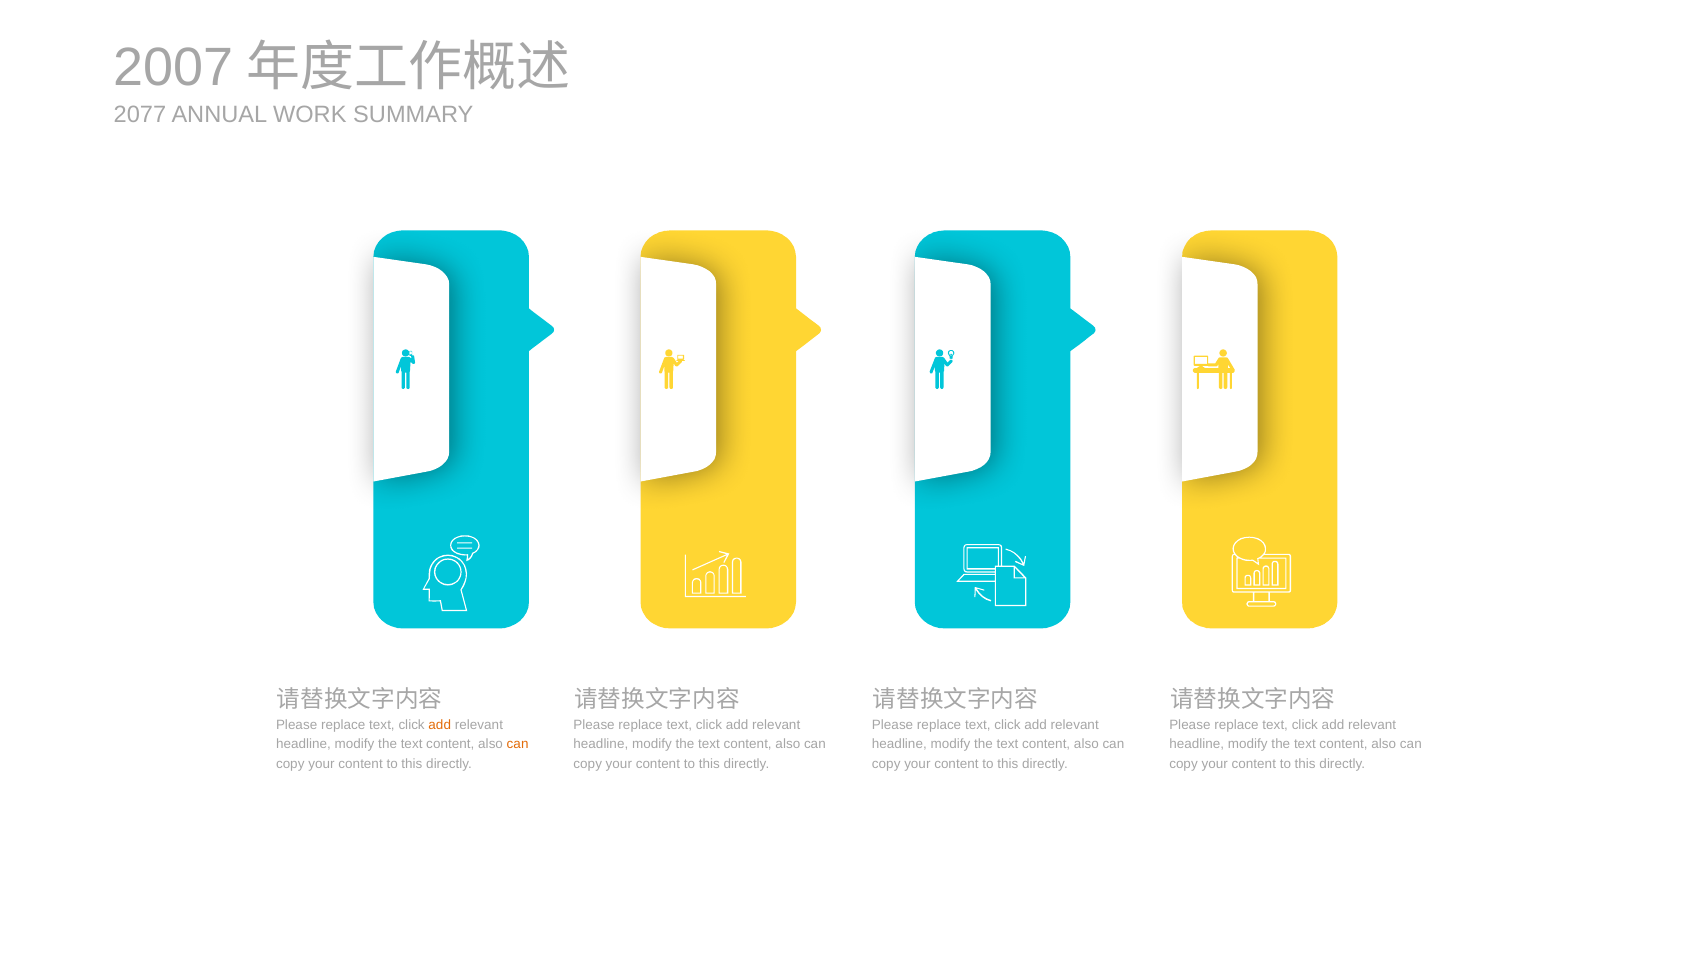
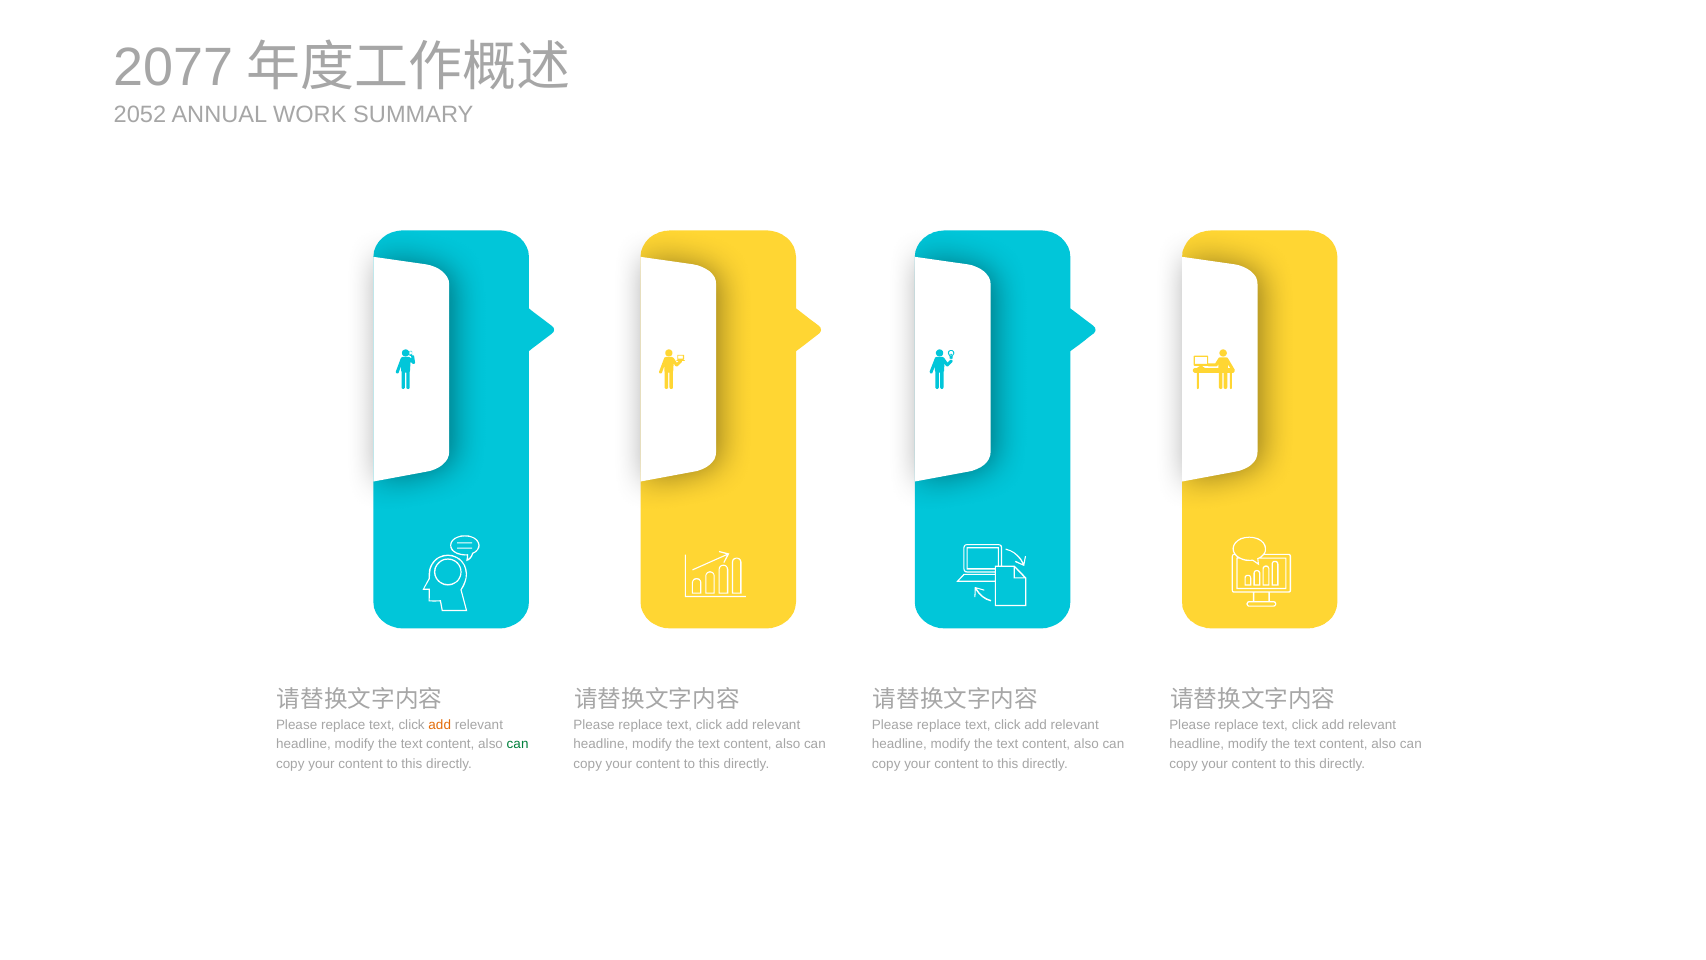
2007: 2007 -> 2077 (174, 67)
2077: 2077 -> 2052 (140, 114)
can colour: orange -> green (518, 744)
